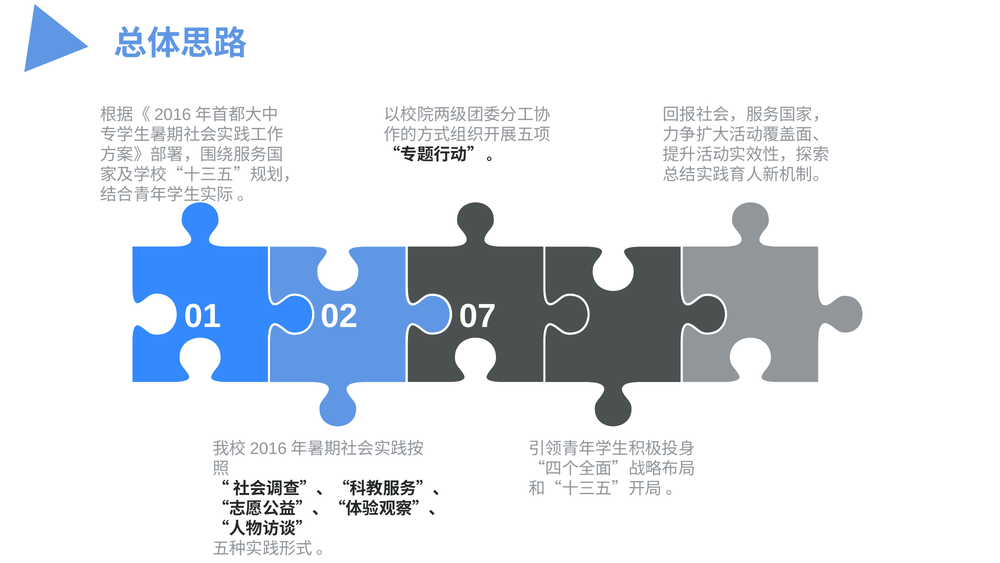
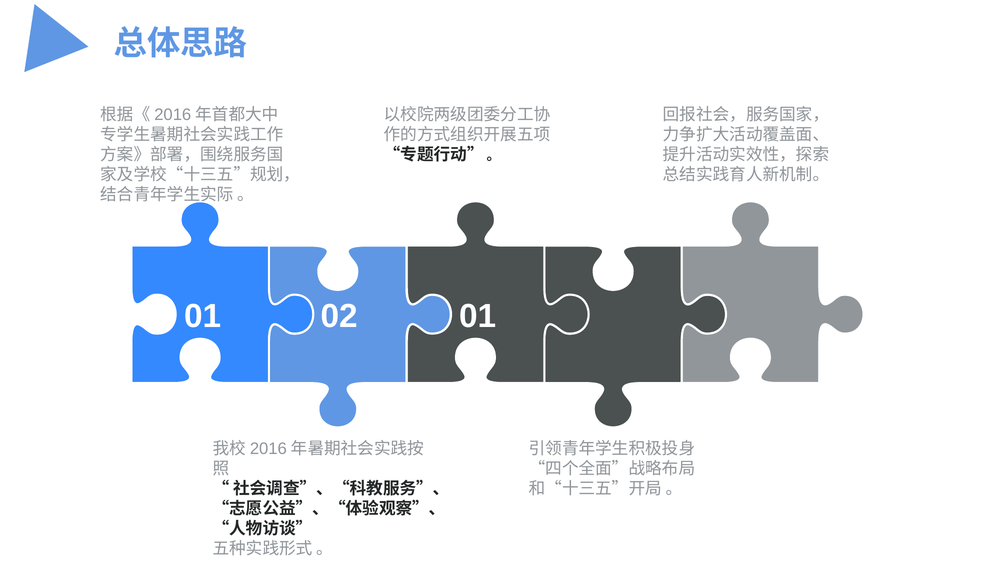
02 07: 07 -> 01 (478, 316)
